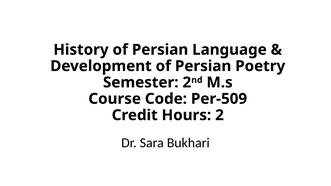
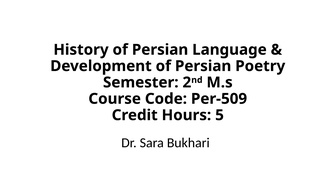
Hours 2: 2 -> 5 (220, 115)
